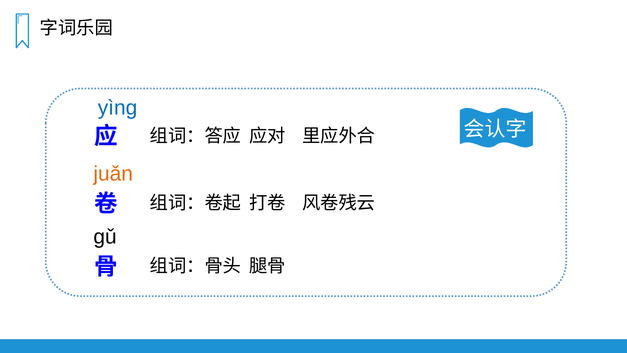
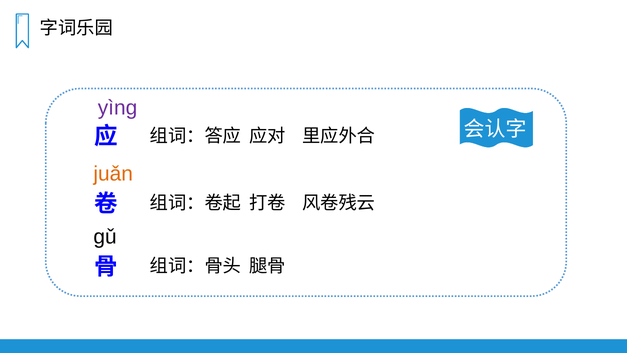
yìnɡ colour: blue -> purple (118, 108)
